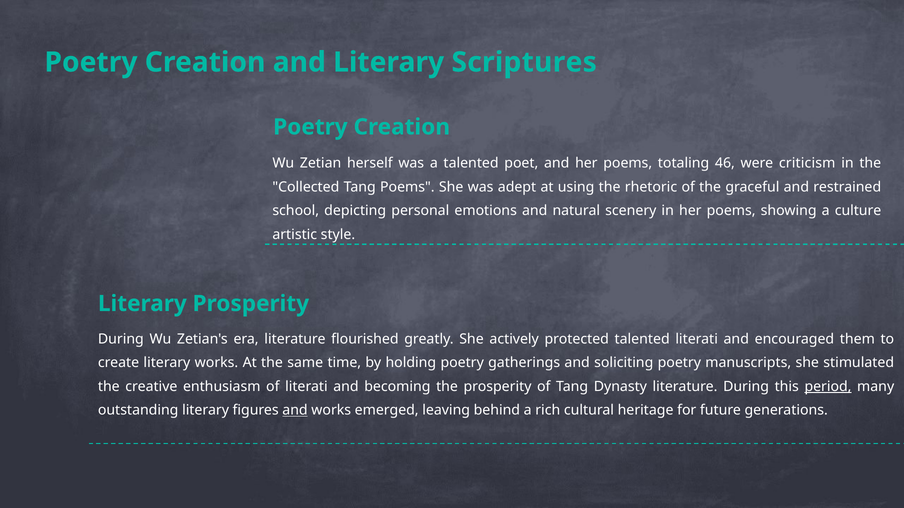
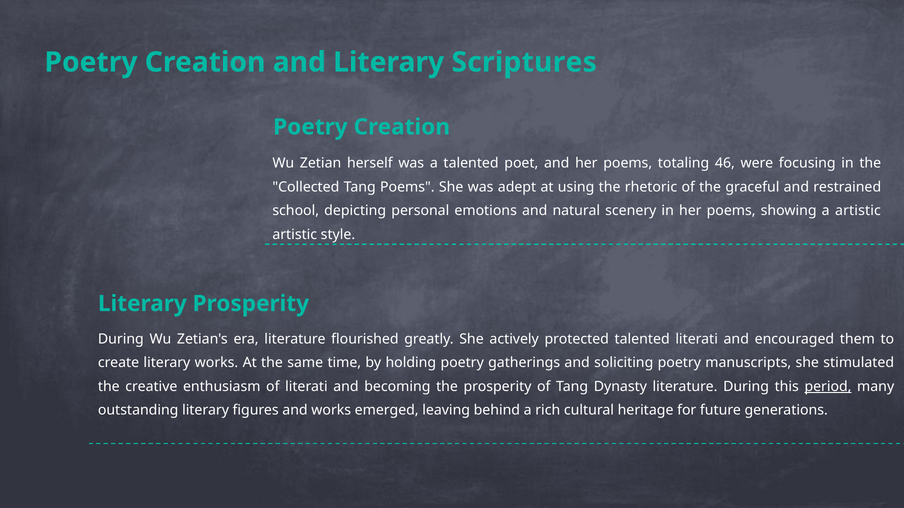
criticism: criticism -> focusing (807, 163)
a culture: culture -> artistic (858, 211)
and underline: present -> none (295, 411)
